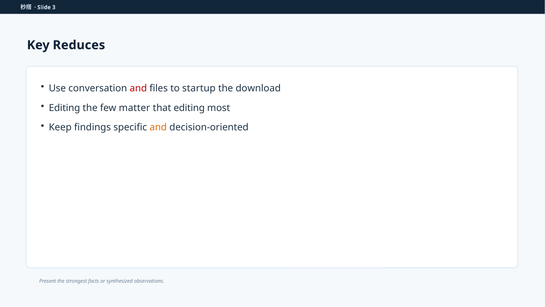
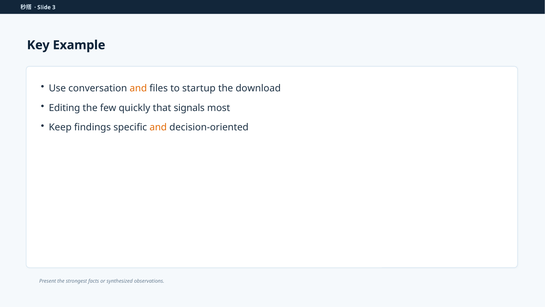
Reduces: Reduces -> Example (79, 45)
and colour: red -> orange (138, 88)
matter: matter -> quickly (135, 108)
that editing: editing -> signals (189, 108)
